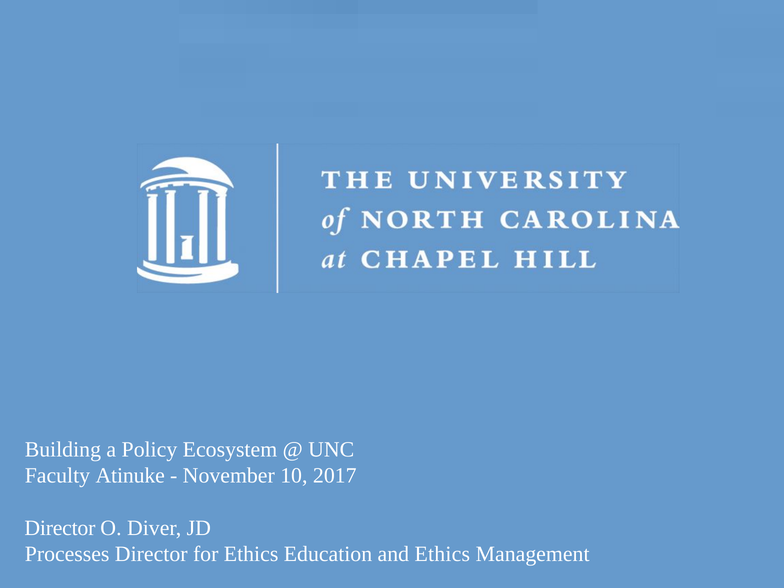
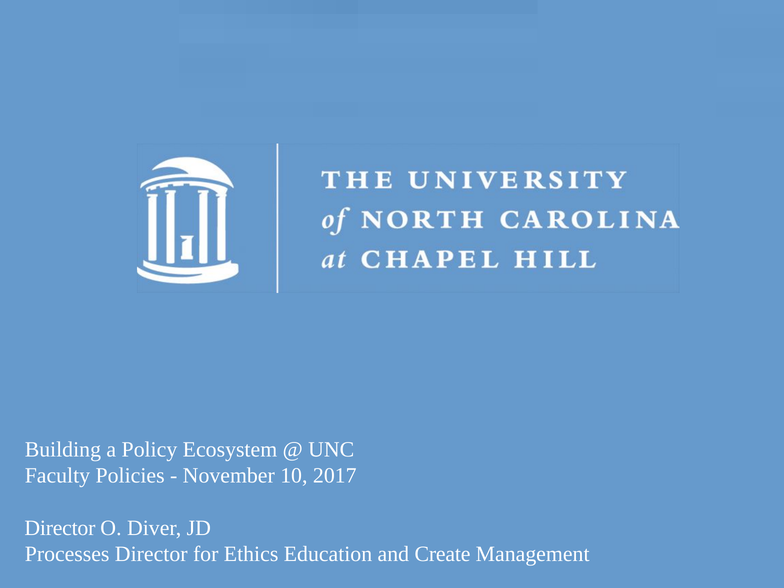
Atinuke: Atinuke -> Policies (130, 476)
and Ethics: Ethics -> Create (442, 554)
